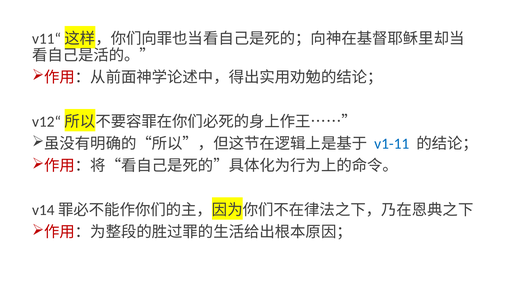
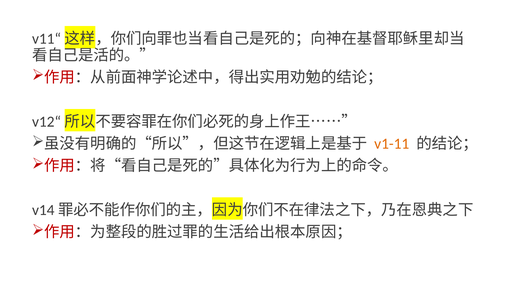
v1-11 colour: blue -> orange (392, 144)
